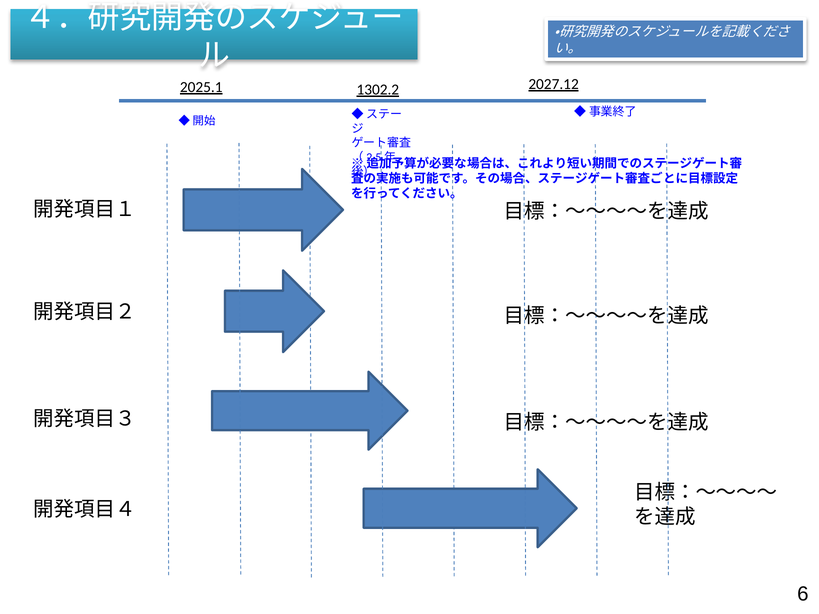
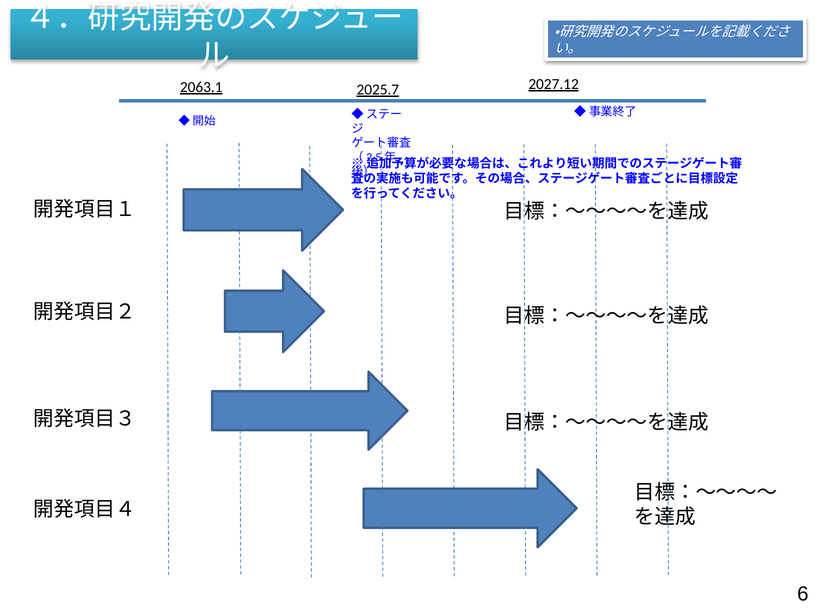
2025.1: 2025.1 -> 2063.1 (201, 87)
1302.2: 1302.2 -> 2025.7 (378, 90)
